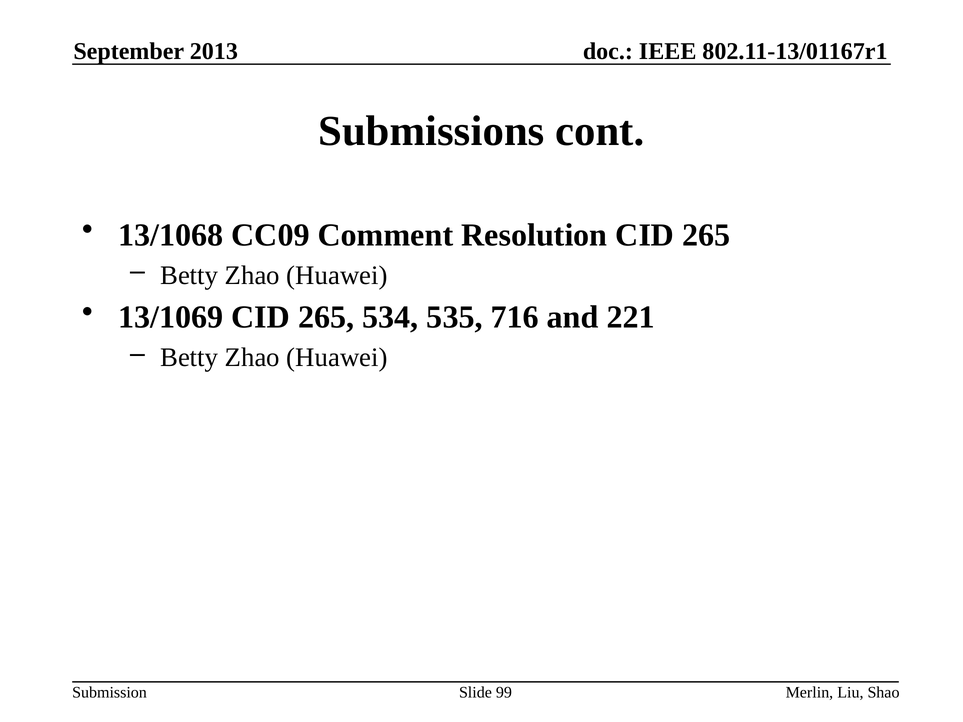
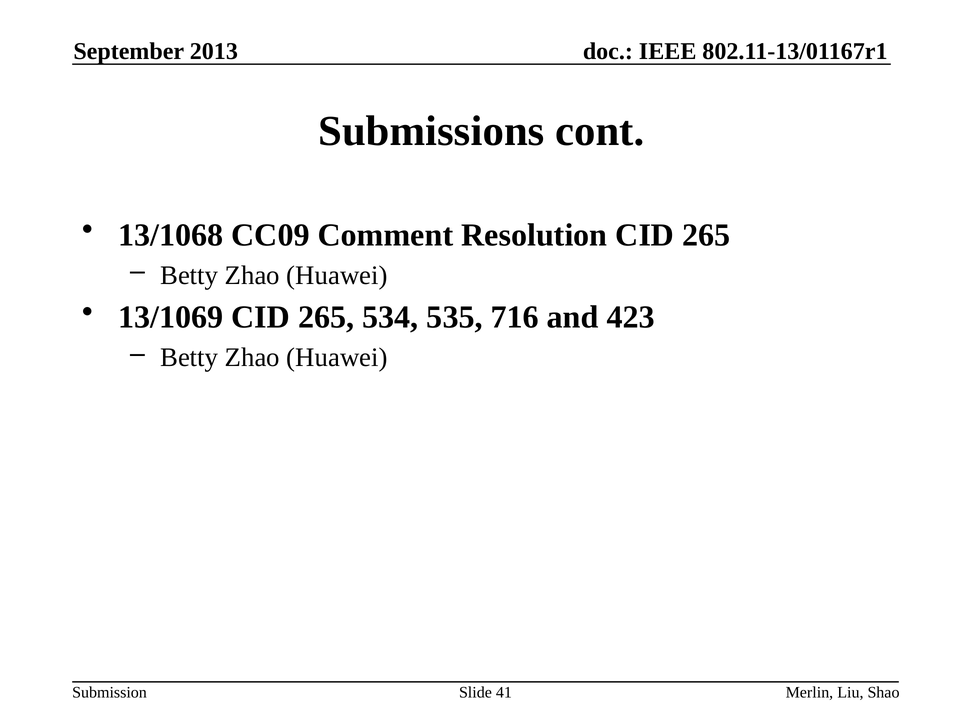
221: 221 -> 423 (631, 317)
99: 99 -> 41 (504, 693)
